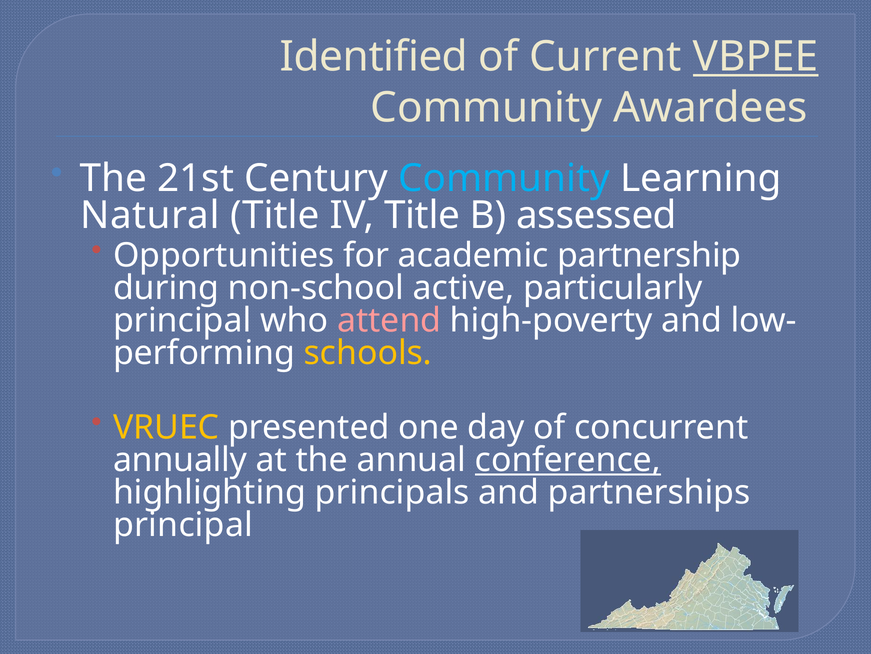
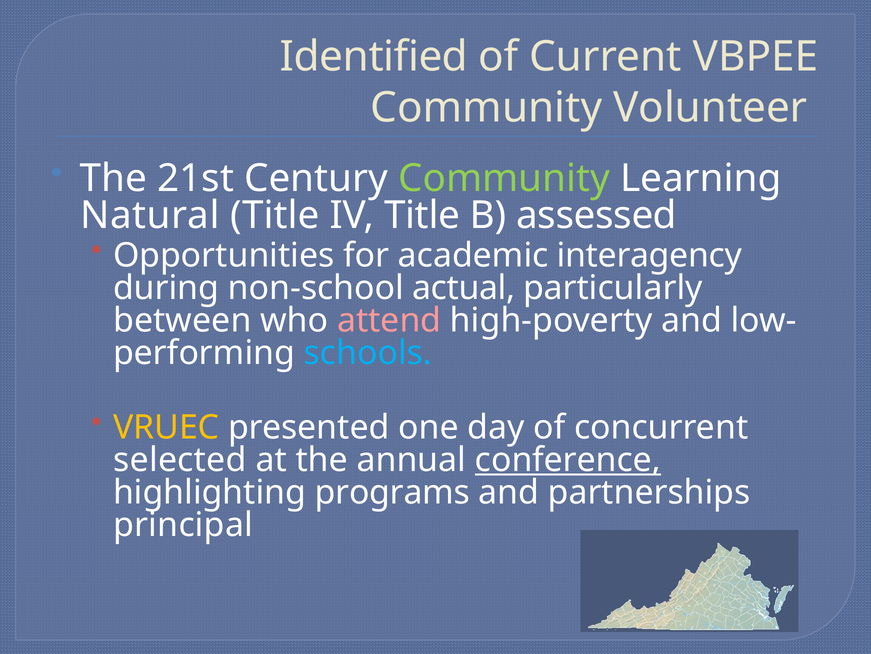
VBPEE underline: present -> none (756, 57)
Awardees: Awardees -> Volunteer (710, 108)
Community colour: light blue -> light green (504, 178)
partnership: partnership -> interagency (649, 255)
active: active -> actual (464, 288)
principal: principal -> between (182, 320)
schools colour: yellow -> light blue (368, 352)
annually: annually -> selected (180, 459)
principals: principals -> programs (392, 492)
